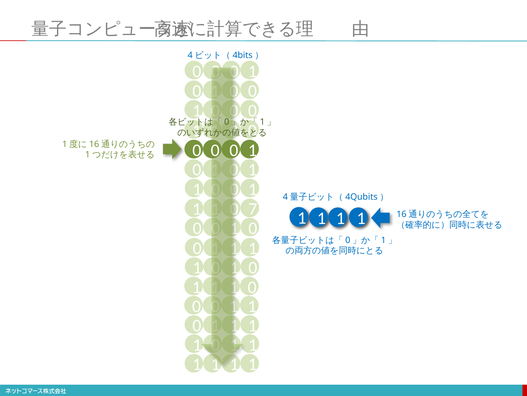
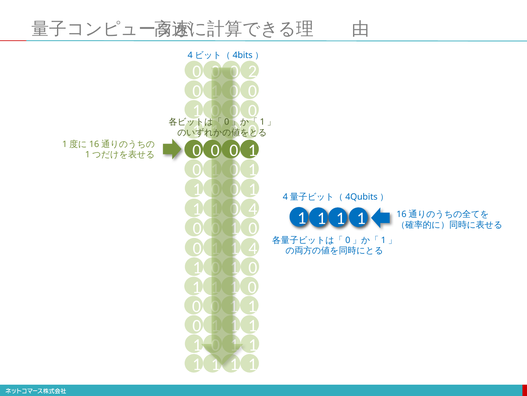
1: 1 -> 2 (253, 71)
7: 7 -> 4 (253, 209)
1: 1 -> 4 (253, 248)
